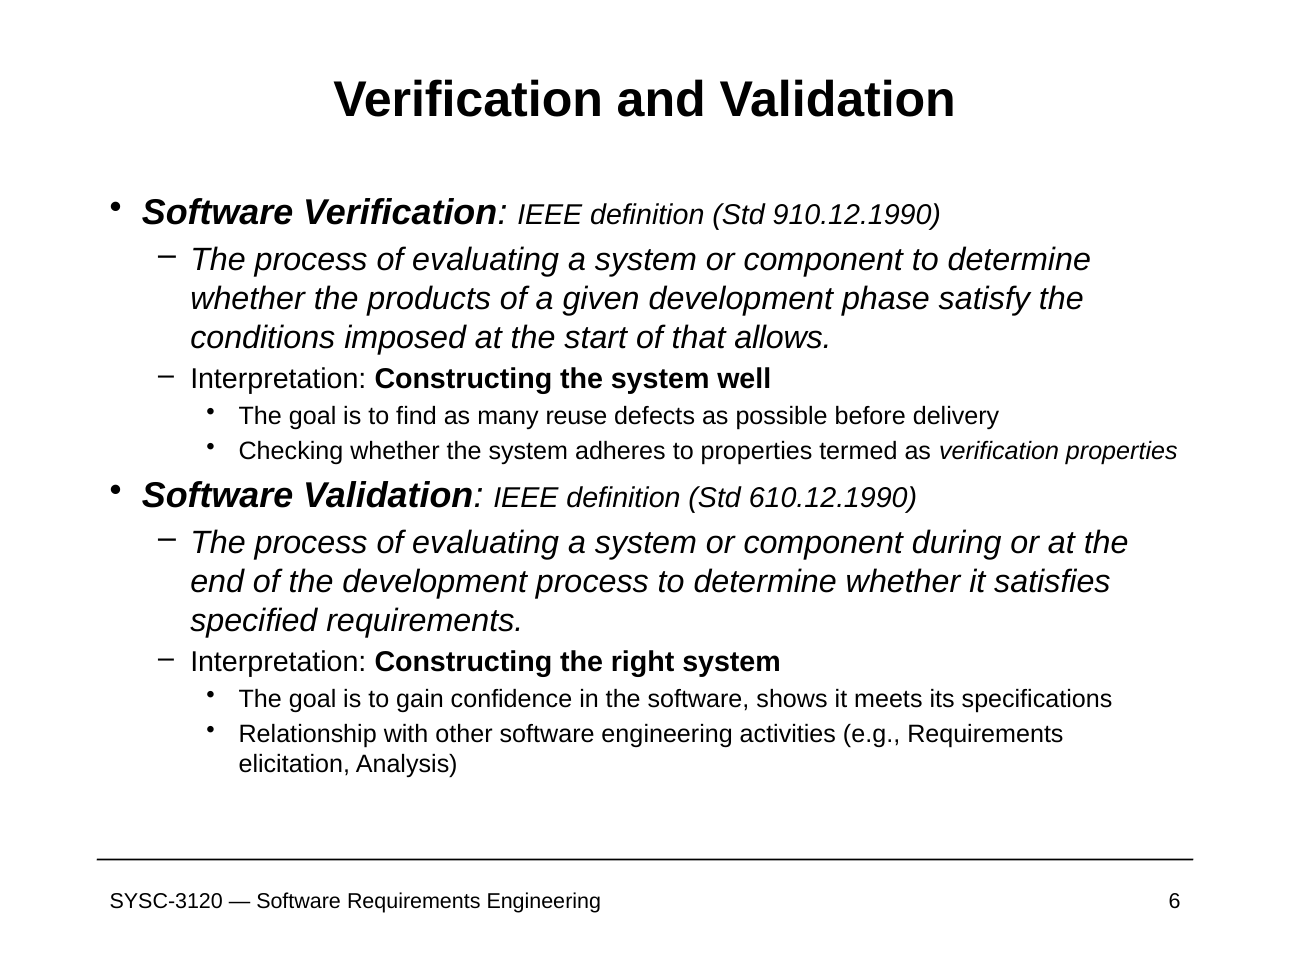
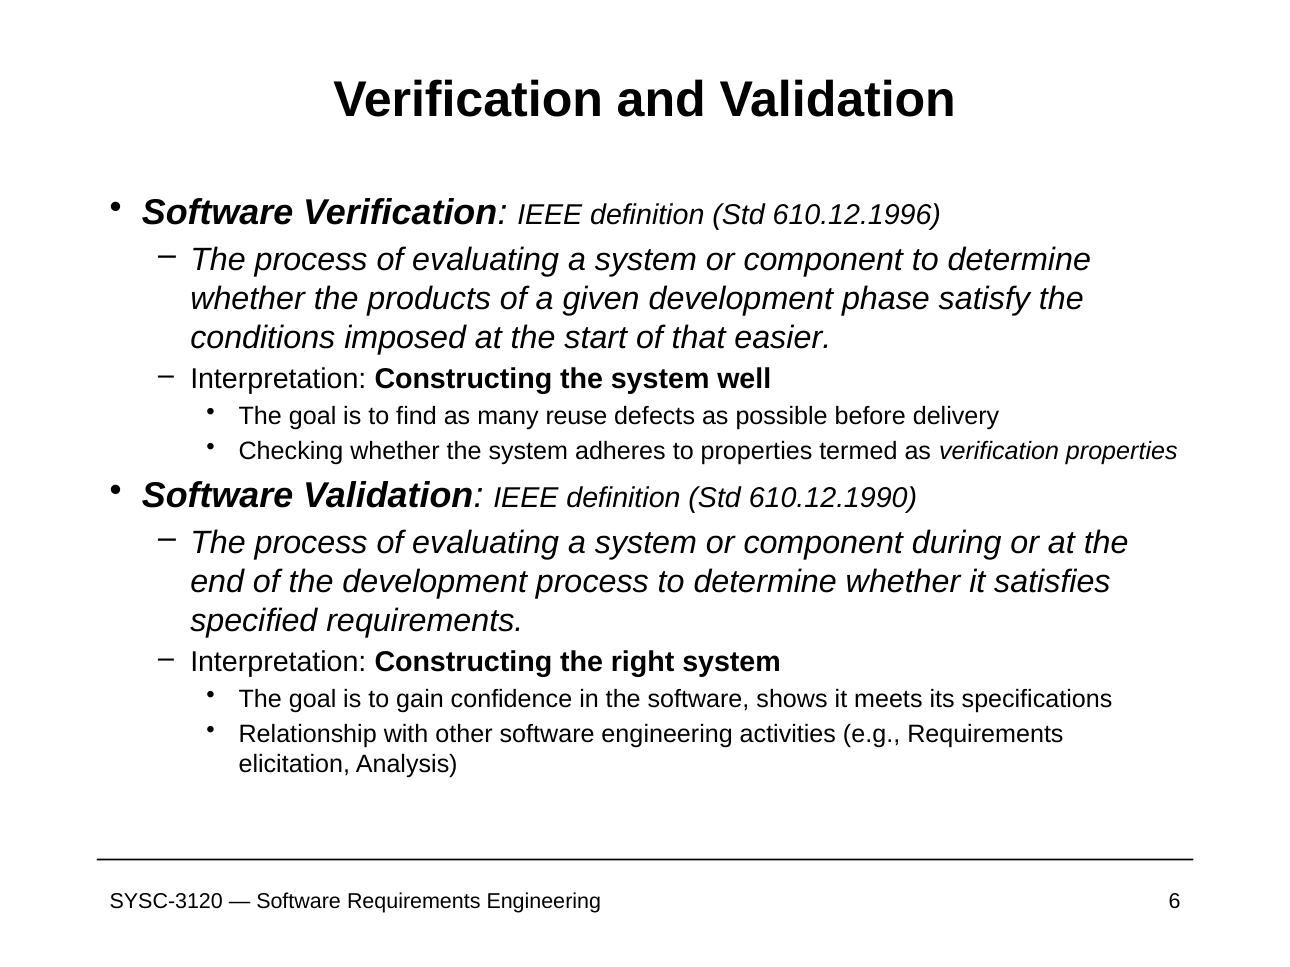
910.12.1990: 910.12.1990 -> 610.12.1996 (857, 216)
allows: allows -> easier (783, 338)
